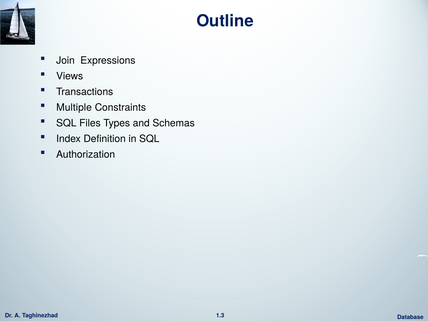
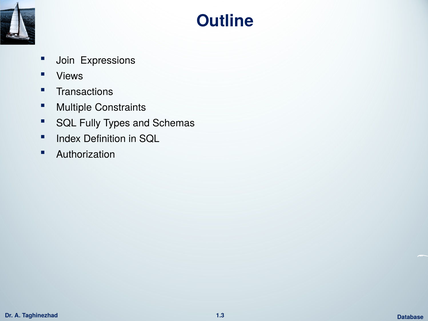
Files: Files -> Fully (90, 123)
